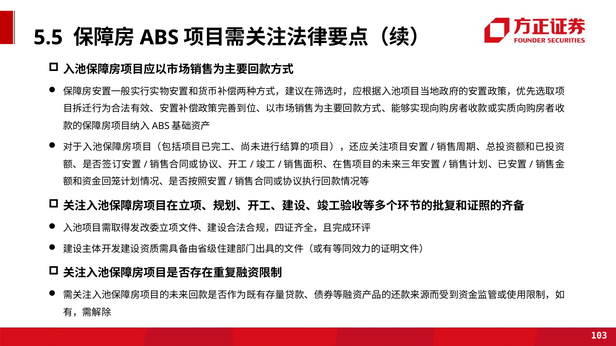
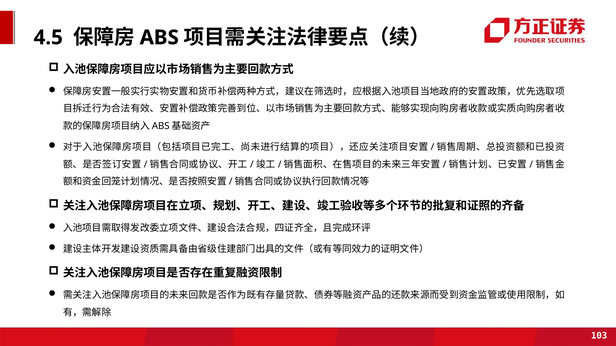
5.5: 5.5 -> 4.5 (48, 38)
